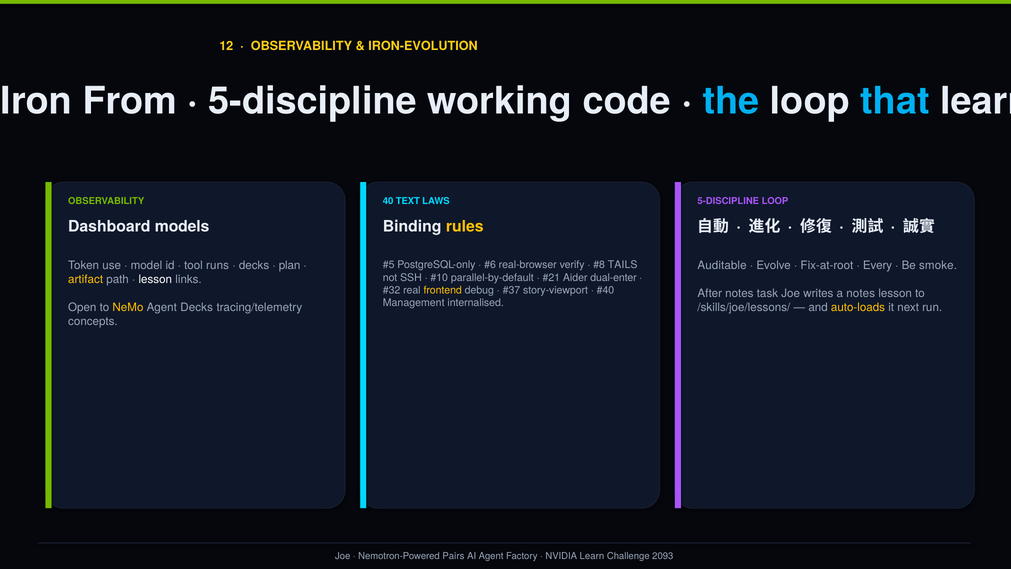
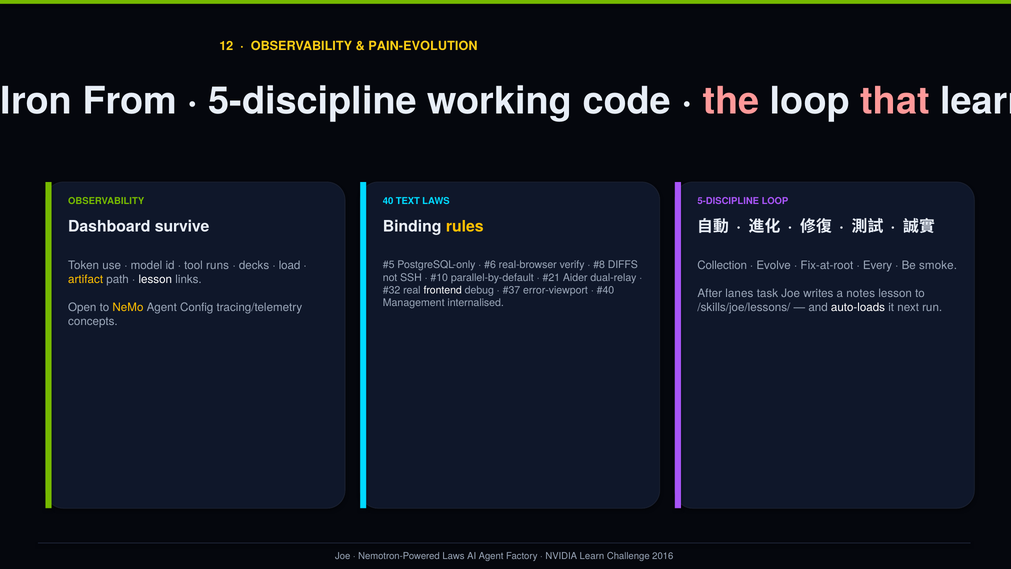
IRON-EVOLUTION: IRON-EVOLUTION -> PAIN-EVOLUTION (423, 46)
the colour: light blue -> pink (731, 101)
that colour: light blue -> pink (895, 101)
models: models -> survive (182, 227)
TAILS: TAILS -> DIFFS (623, 265)
plan: plan -> load (290, 265)
Auditable: Auditable -> Collection (722, 265)
dual-enter: dual-enter -> dual-relay (613, 277)
frontend colour: yellow -> white (443, 290)
story-viewport: story-viewport -> error-viewport (555, 290)
After notes: notes -> lanes (739, 293)
Agent Decks: Decks -> Config (197, 307)
auto-loads colour: yellow -> white (858, 307)
Nemotron-Powered Pairs: Pairs -> Laws (453, 556)
2093: 2093 -> 2016 (663, 556)
